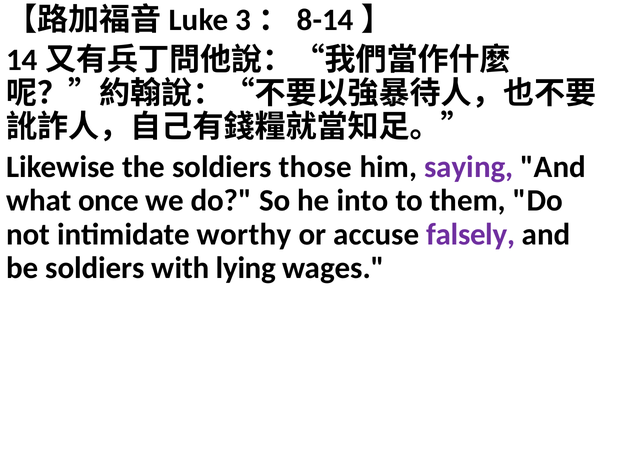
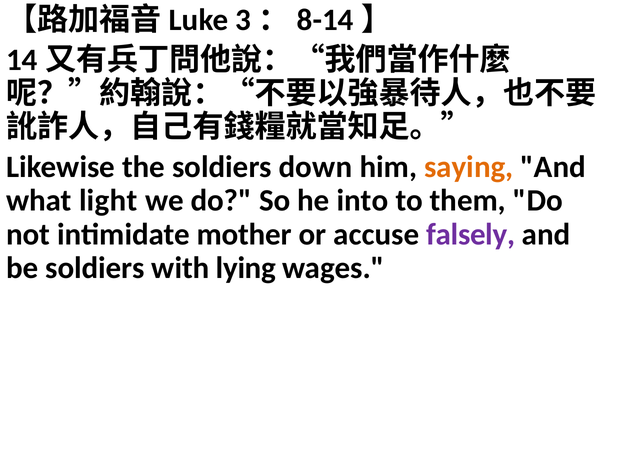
those: those -> down (315, 167)
saying colour: purple -> orange (469, 167)
once: once -> light (108, 201)
worthy: worthy -> mother (244, 234)
